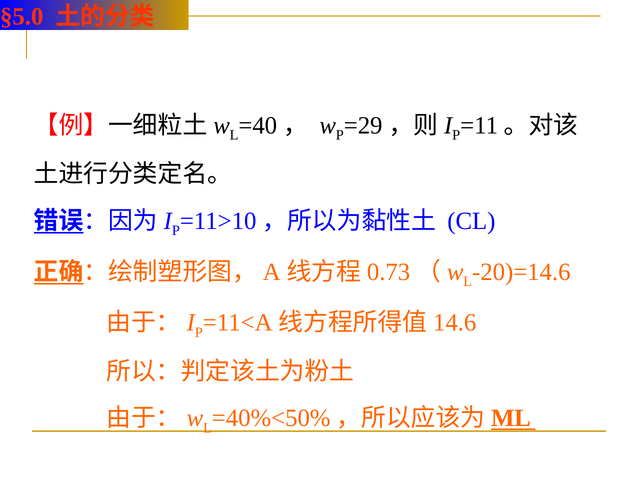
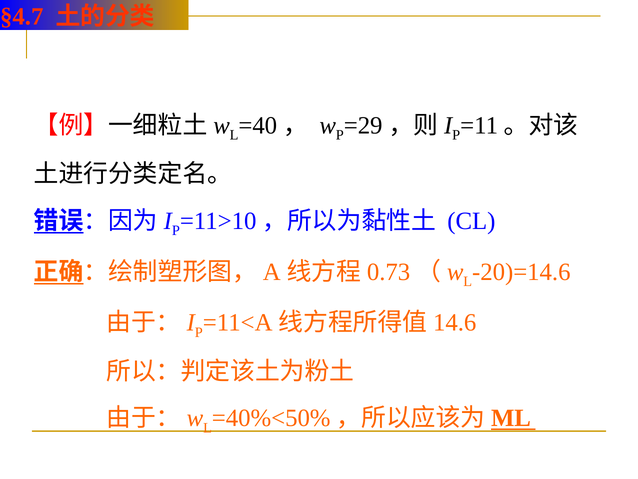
§5.0: §5.0 -> §4.7 (22, 17)
